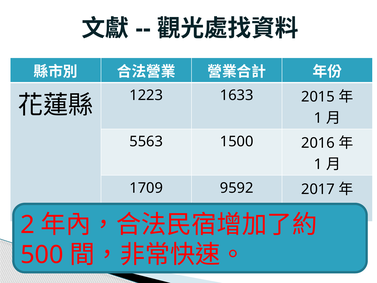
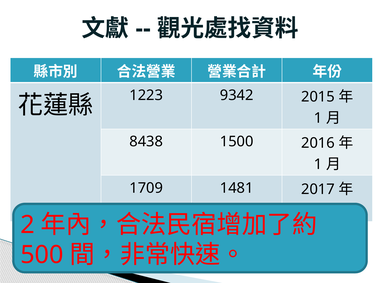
1633: 1633 -> 9342 (237, 95)
5563: 5563 -> 8438 (146, 142)
9592: 9592 -> 1481 (237, 188)
